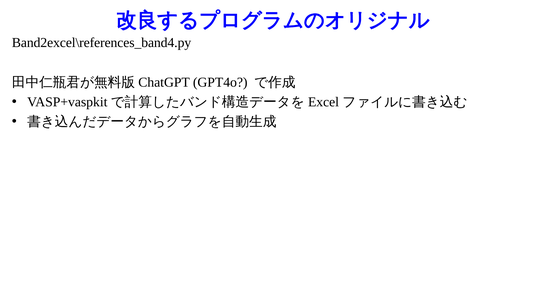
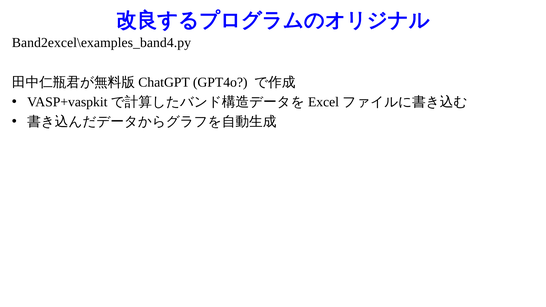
Band2excel\references_band4.py: Band2excel\references_band4.py -> Band2excel\examples_band4.py (101, 43)
